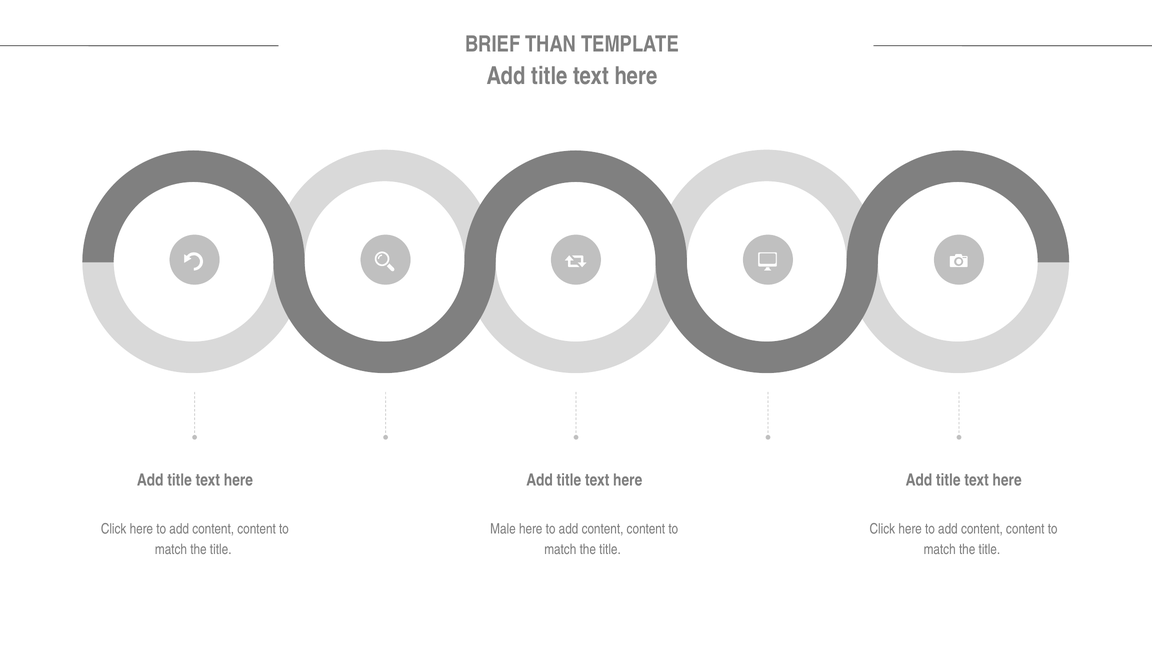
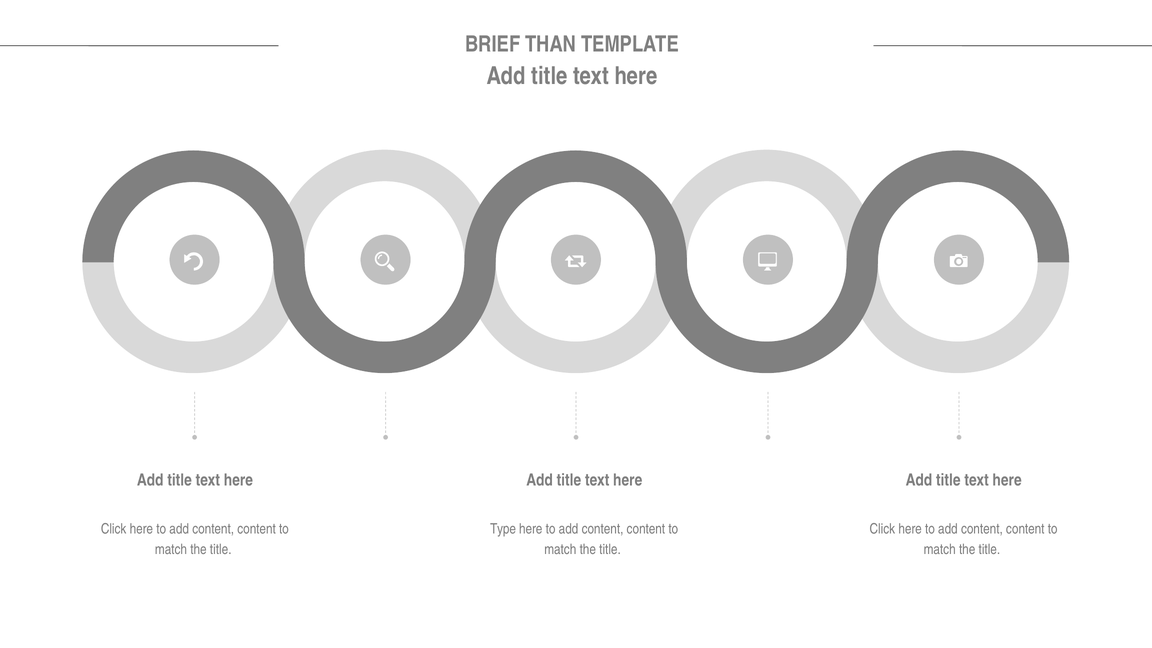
Male: Male -> Type (503, 529)
